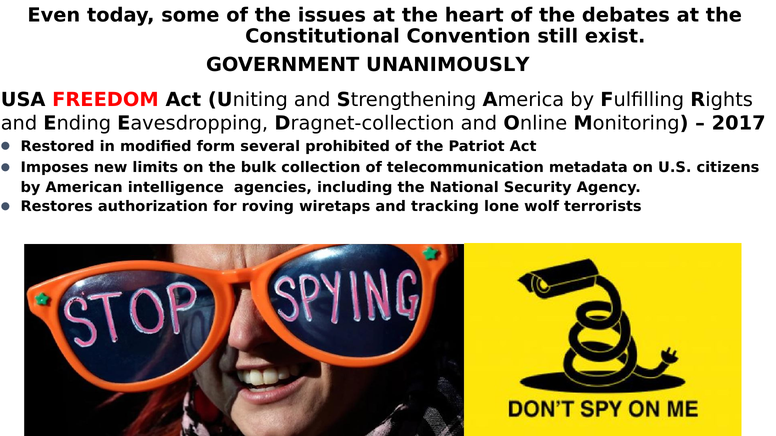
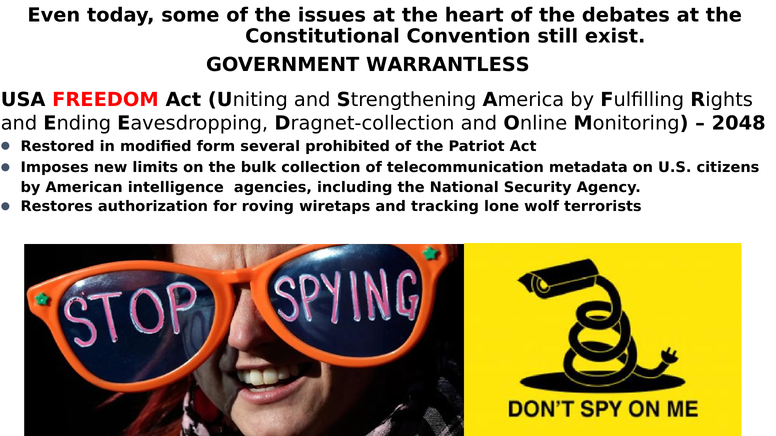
UNANIMOUSLY: UNANIMOUSLY -> WARRANTLESS (448, 65)
2017: 2017 -> 2048 (739, 123)
